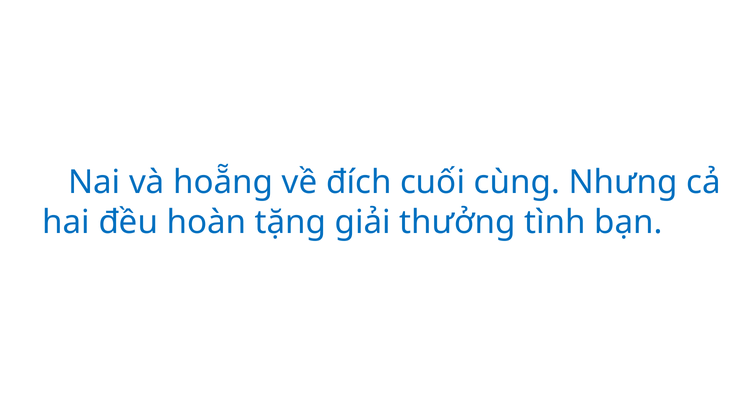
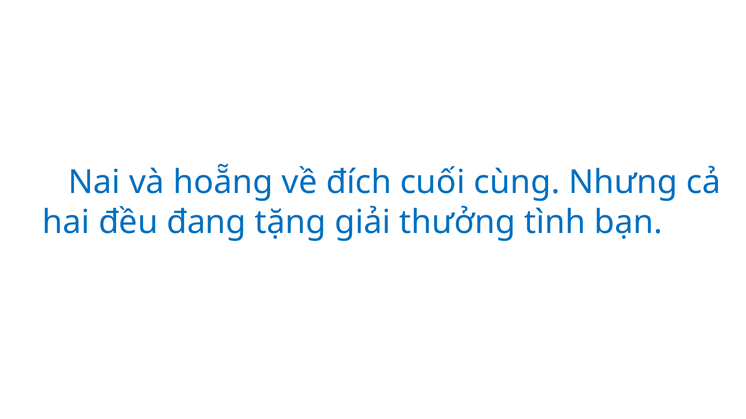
hoàn: hoàn -> đang (206, 223)
